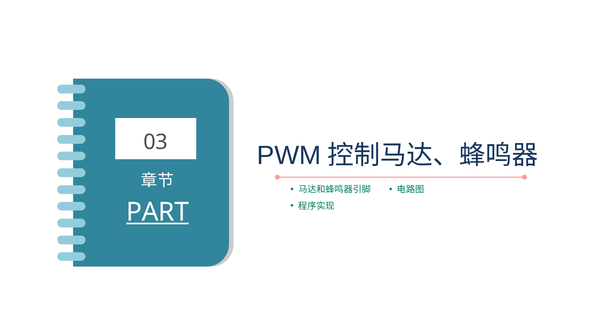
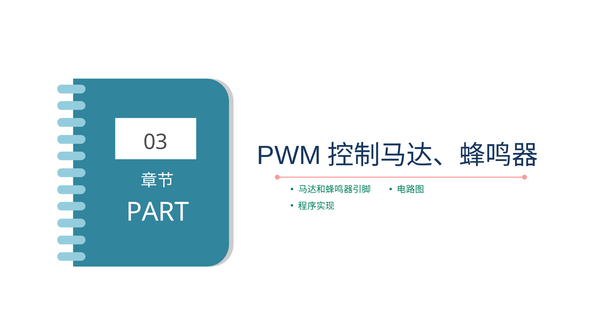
PART underline: present -> none (158, 212)
